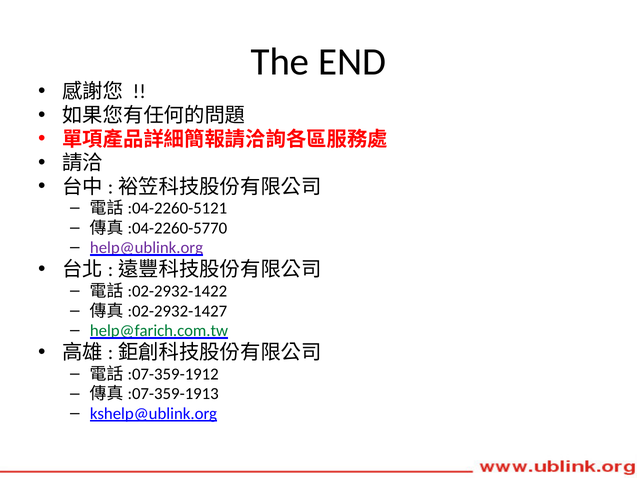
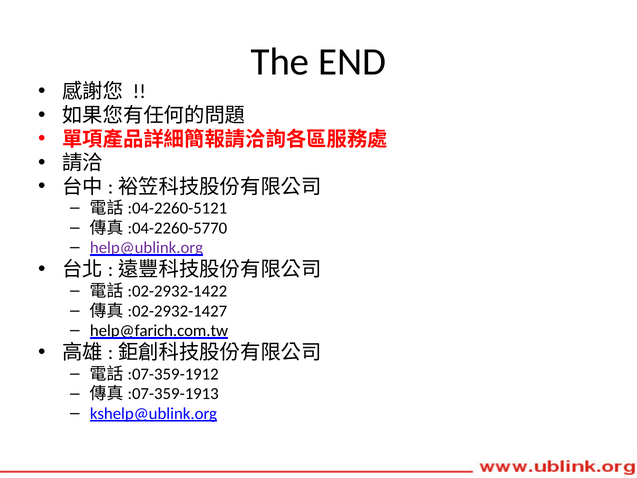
help@farich.com.tw colour: green -> black (159, 331)
